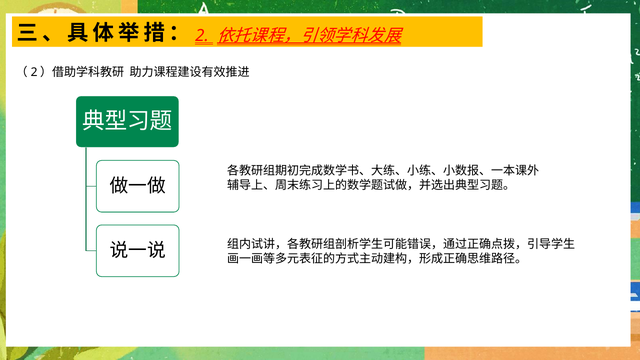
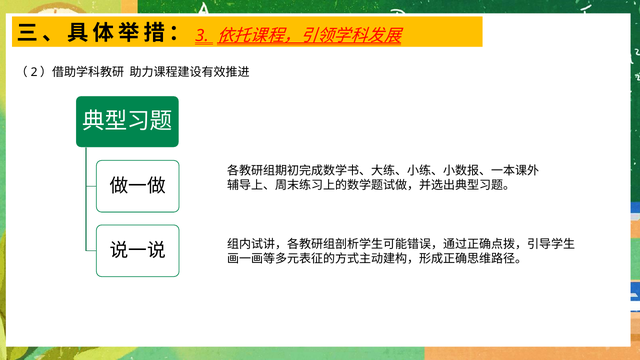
2: 2 -> 3 (202, 36)
